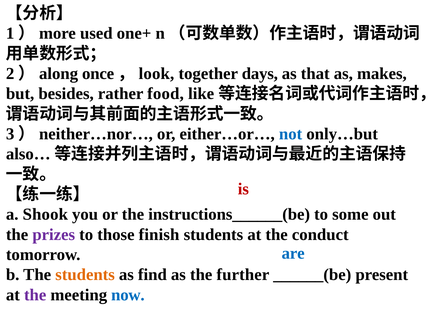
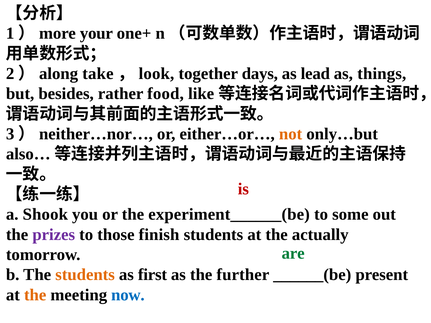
used: used -> your (96, 33)
once: once -> take (98, 74)
that: that -> lead (315, 74)
makes: makes -> things (382, 74)
not colour: blue -> orange (291, 134)
instructions______(be: instructions______(be -> experiment______(be (229, 215)
conduct: conduct -> actually (320, 235)
are colour: blue -> green (293, 254)
find: find -> first (152, 275)
the colour: purple -> orange (35, 295)
